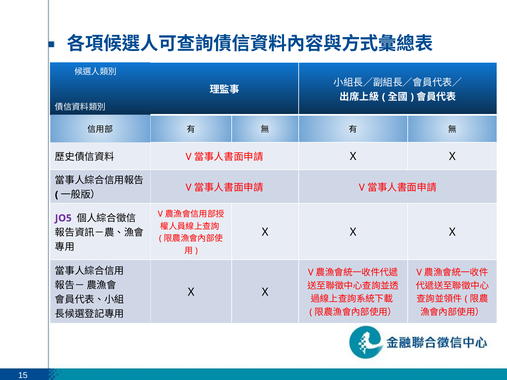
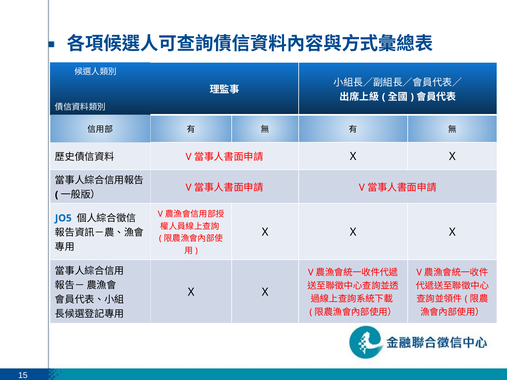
JO5 colour: purple -> blue (63, 218)
